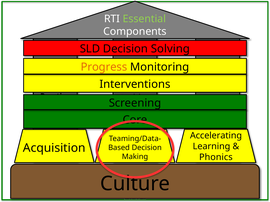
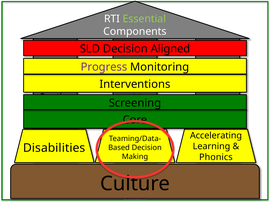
Solving: Solving -> Aligned (170, 49)
Progress colour: orange -> purple (104, 67)
Acquisition: Acquisition -> Disabilities (54, 148)
